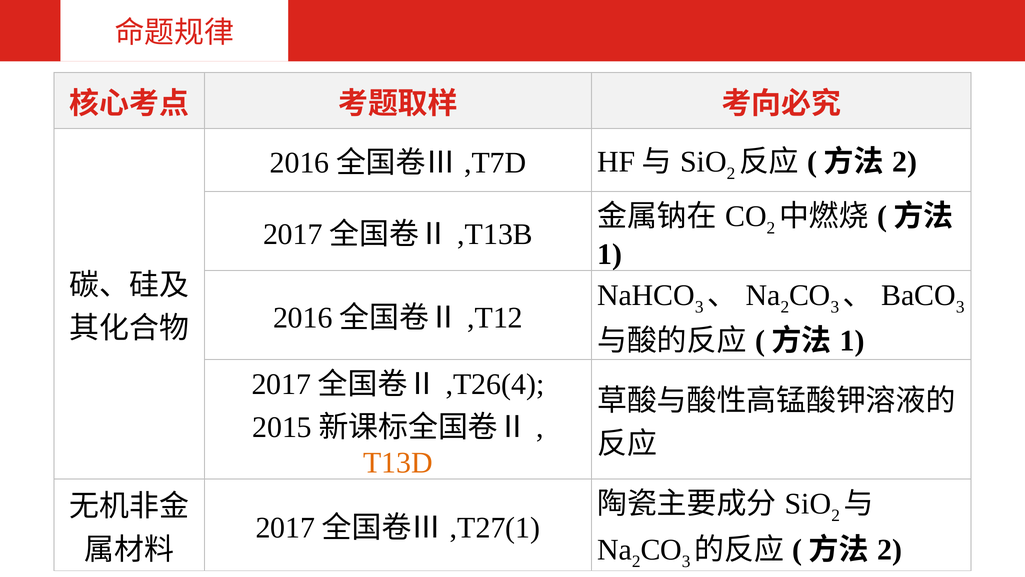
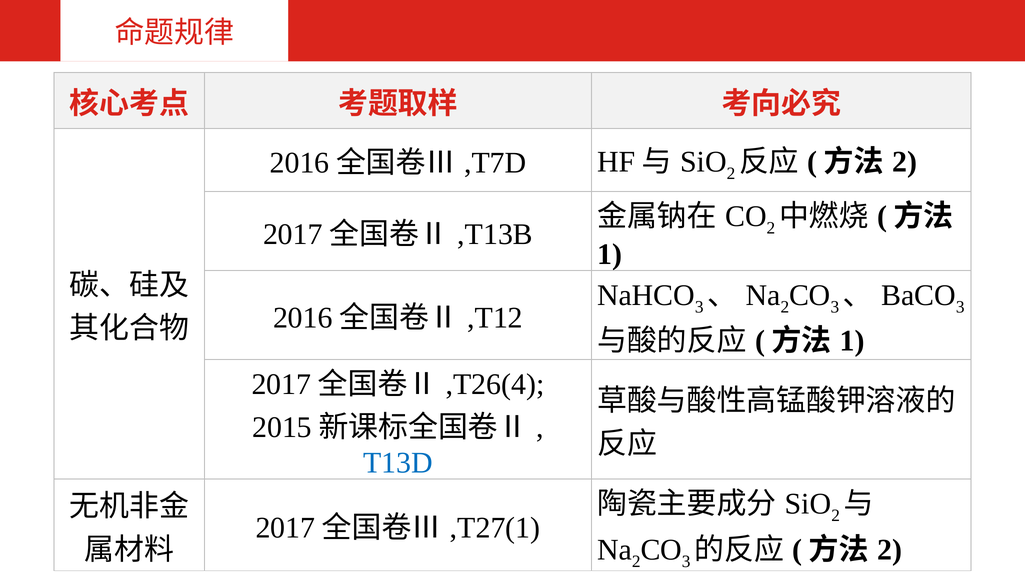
T13D colour: orange -> blue (398, 462)
